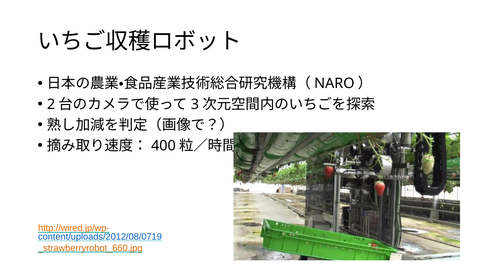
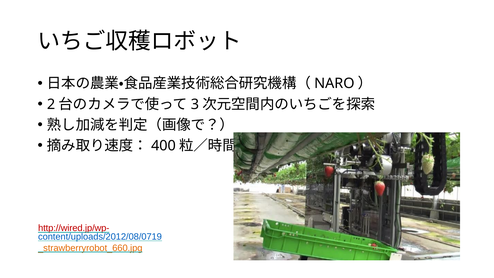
http://wired.jp/wp- colour: orange -> red (74, 228)
